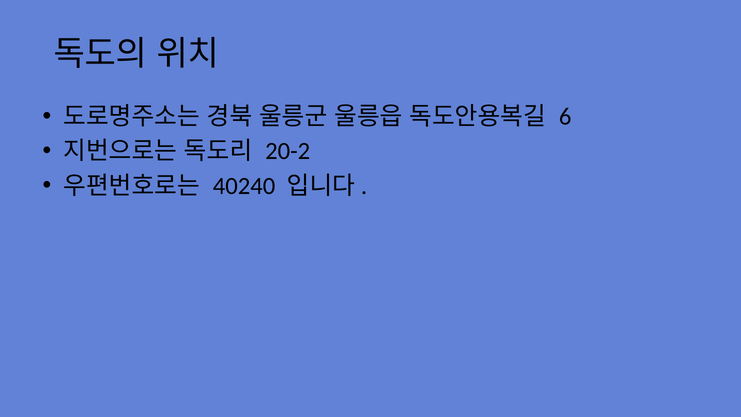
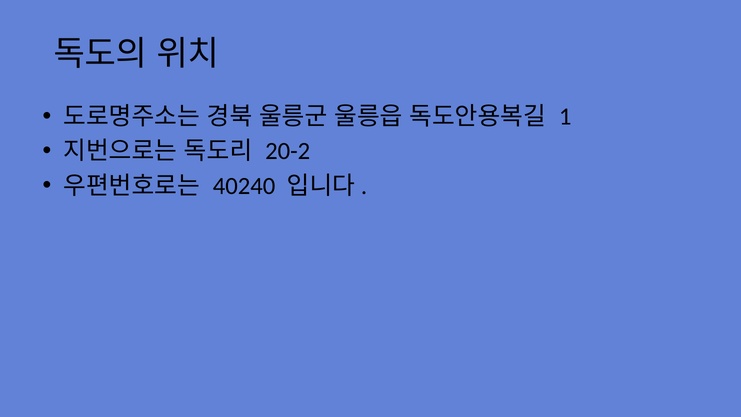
6: 6 -> 1 (565, 117)
